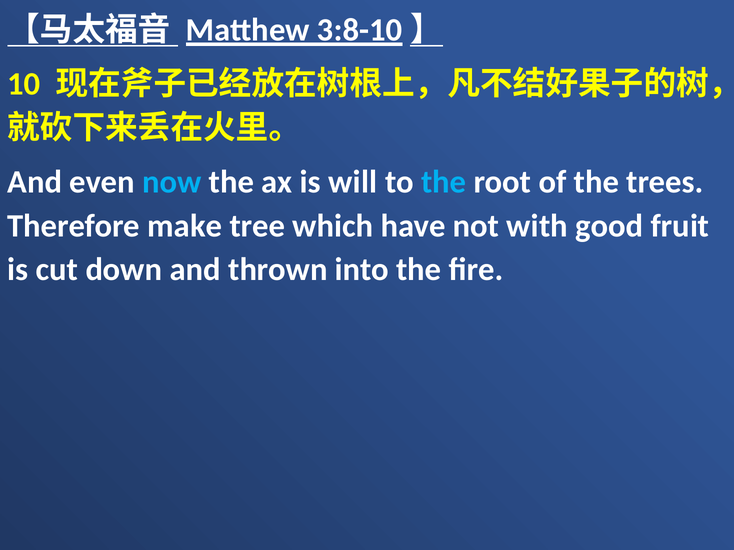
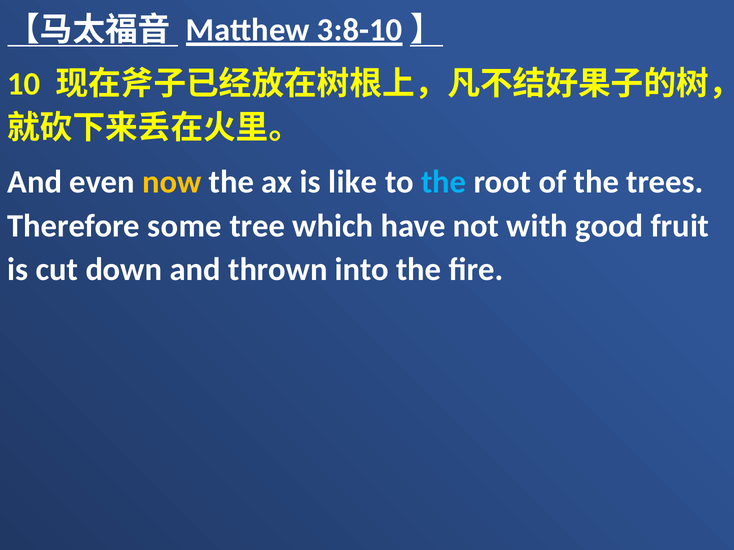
now colour: light blue -> yellow (172, 182)
will: will -> like (353, 182)
make: make -> some (185, 226)
